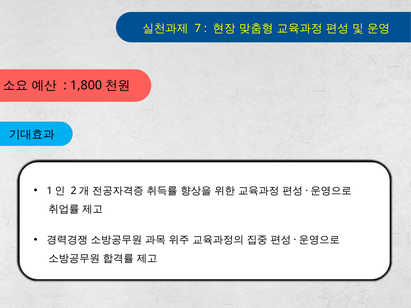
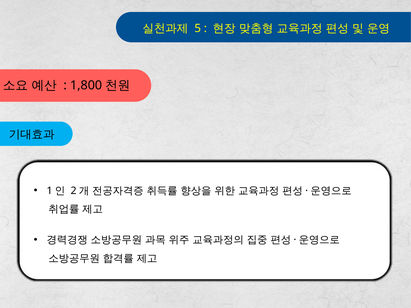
7: 7 -> 5 (198, 28)
